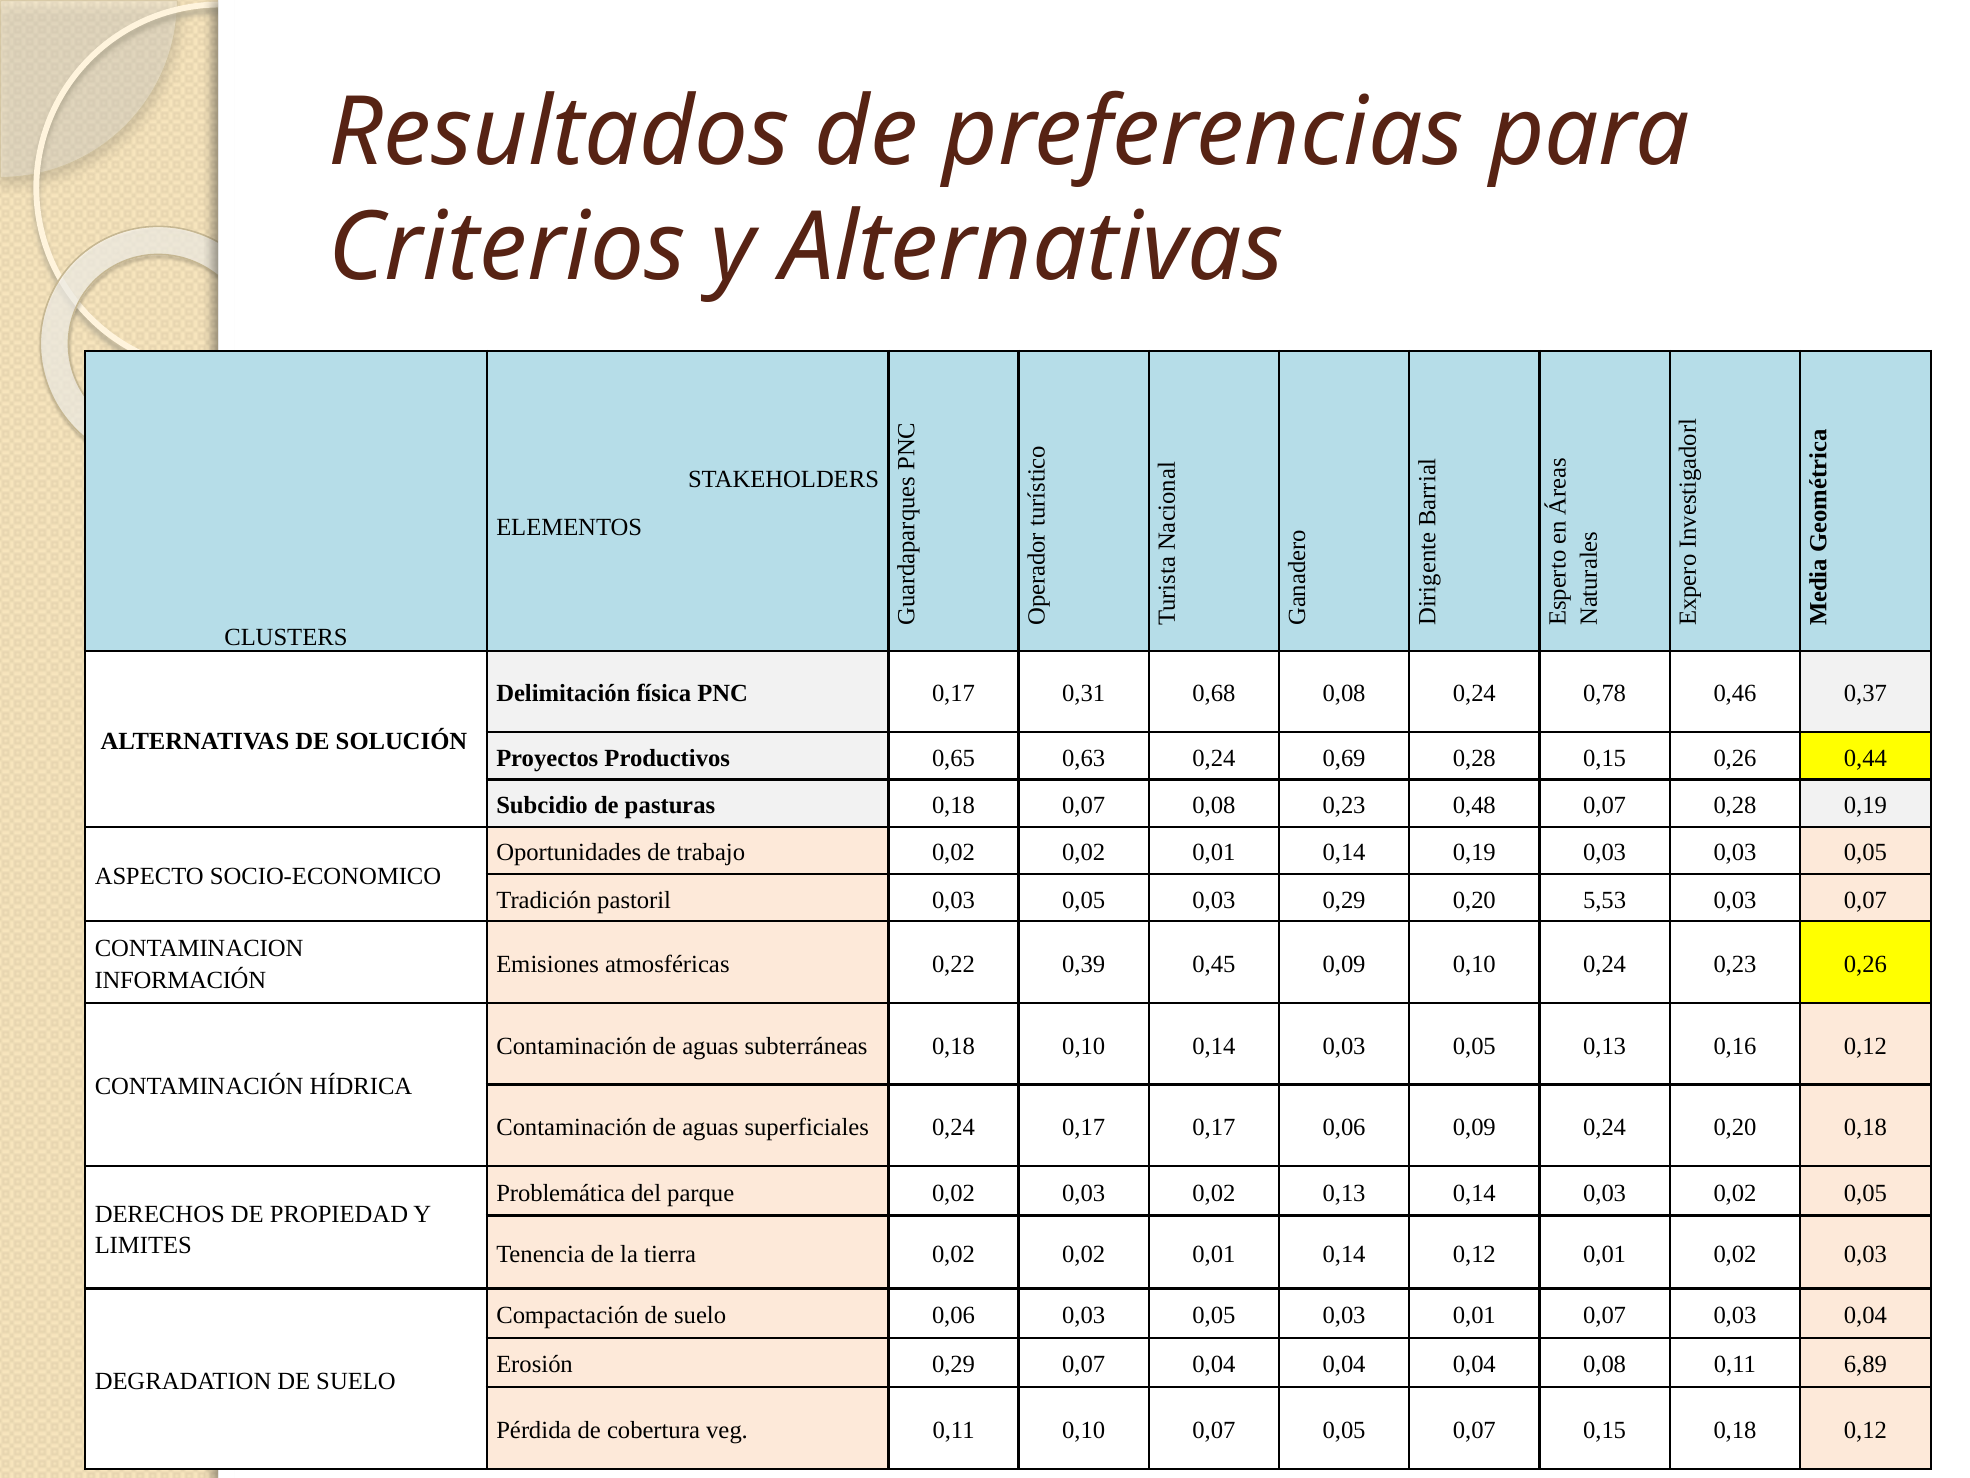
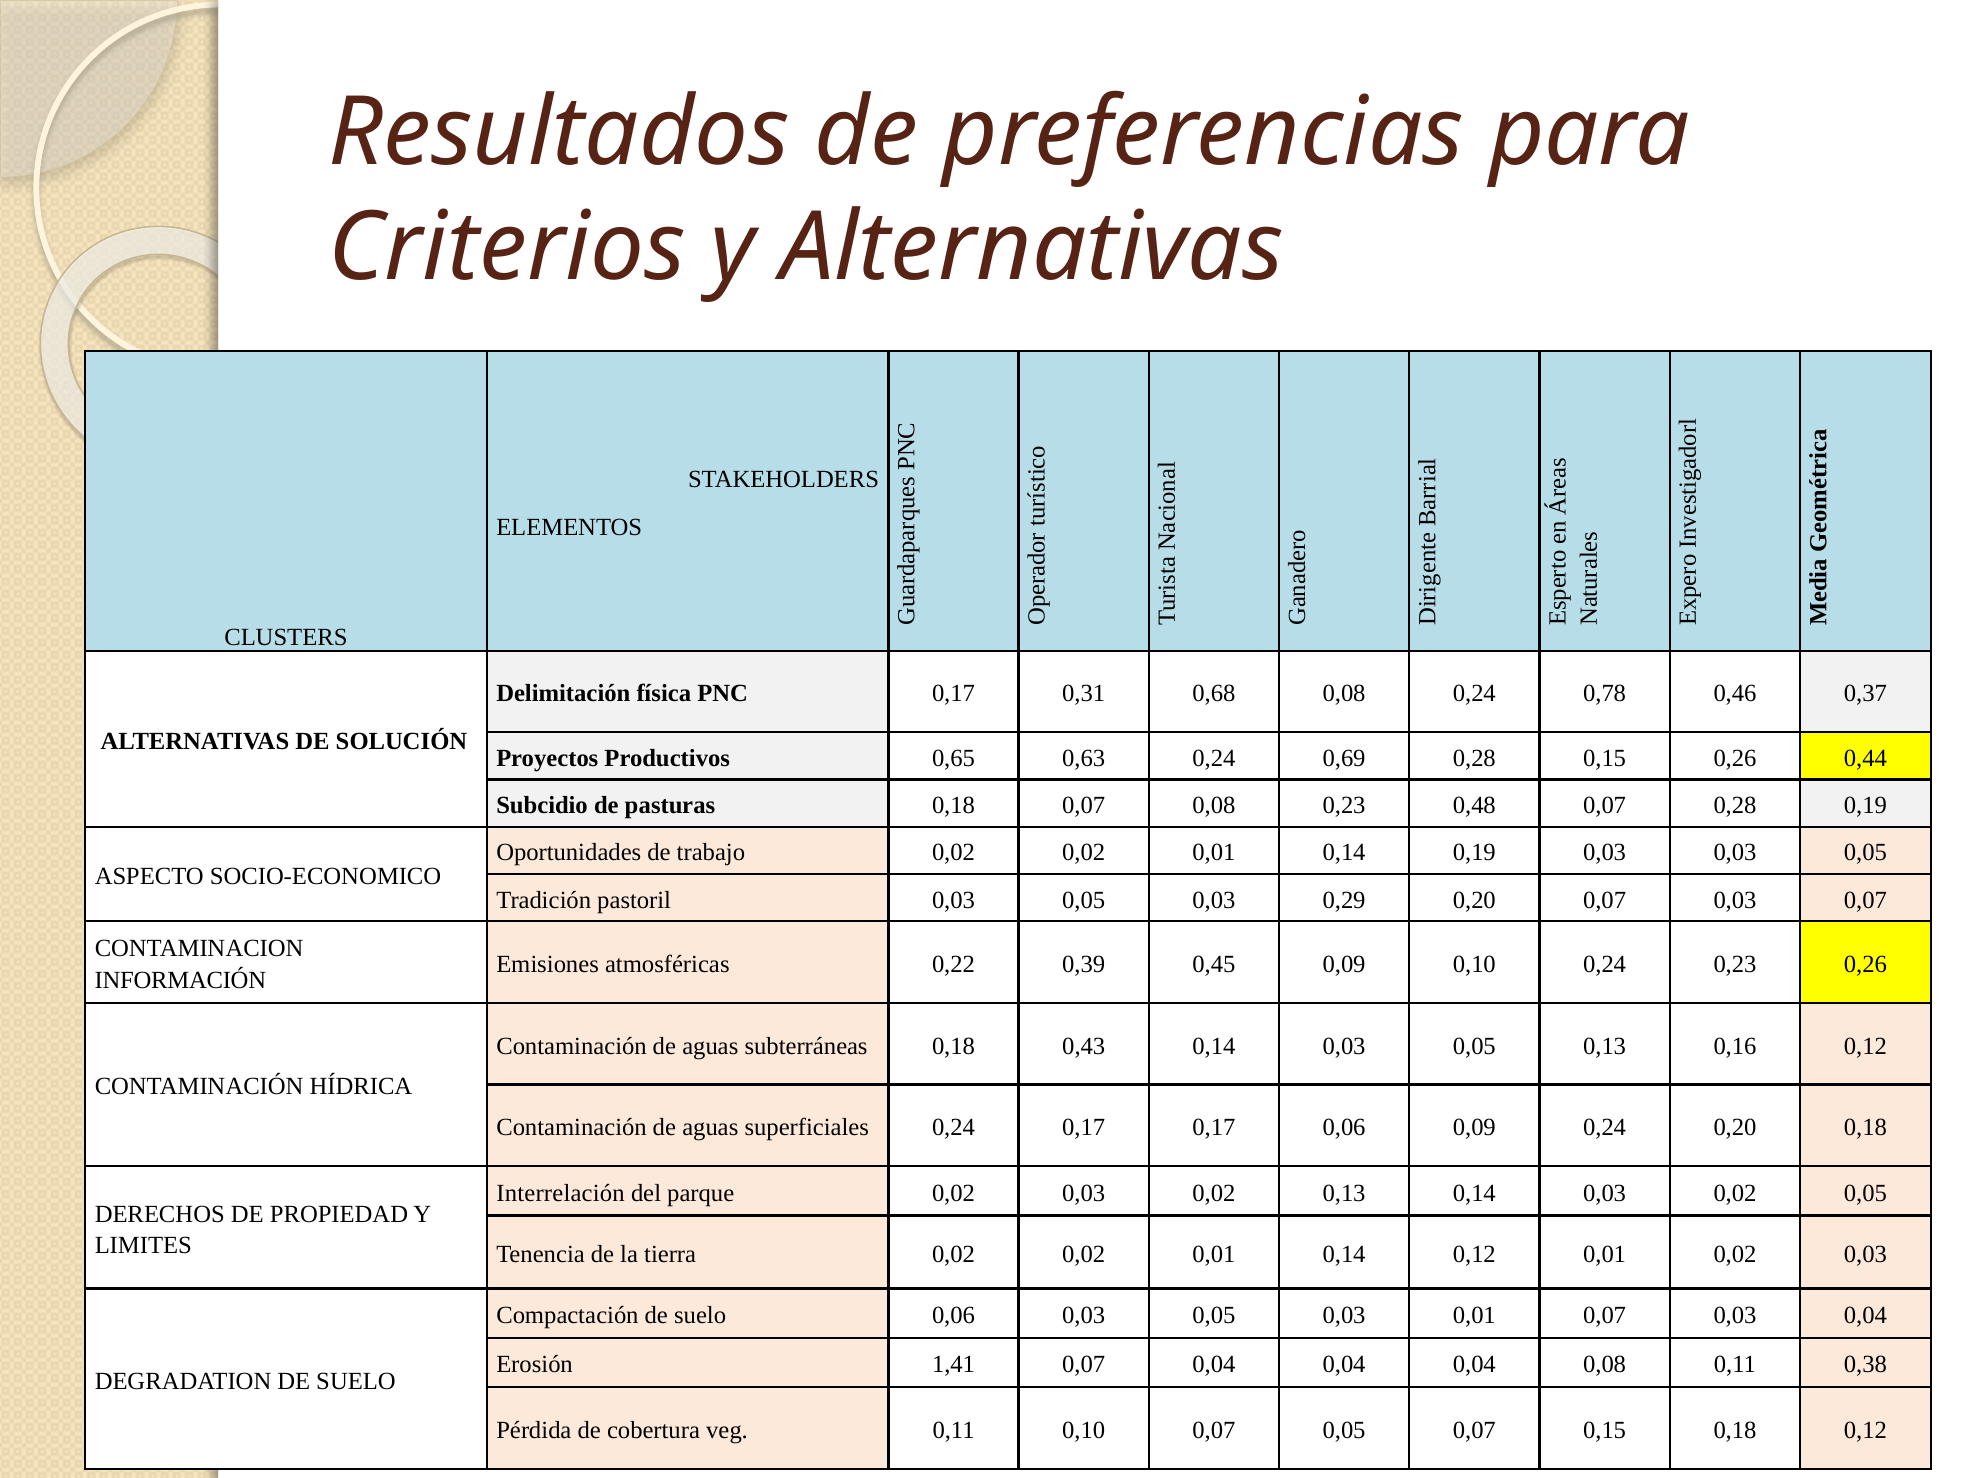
0,20 5,53: 5,53 -> 0,07 (1605, 900)
0,18 0,10: 0,10 -> 0,43 (1084, 1046)
Problemática: Problemática -> Interrelación (561, 1193)
Erosión 0,29: 0,29 -> 1,41 (954, 1364)
6,89: 6,89 -> 0,38 (1865, 1364)
